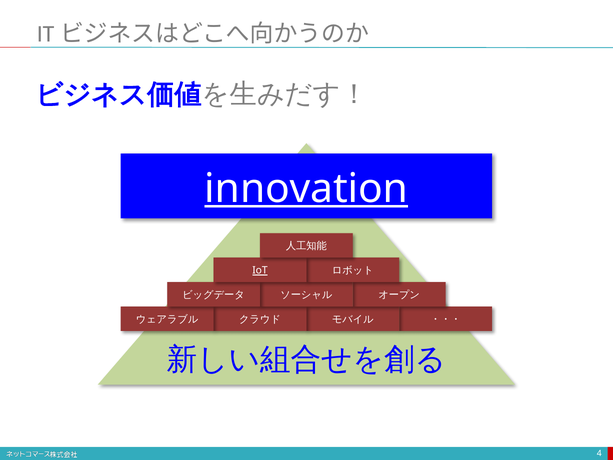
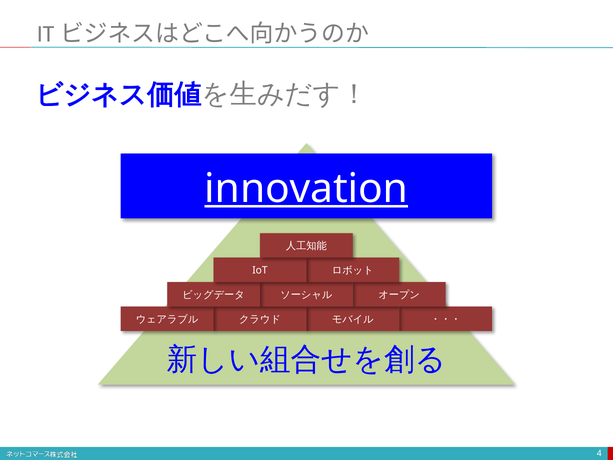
IoT underline: present -> none (260, 270)
